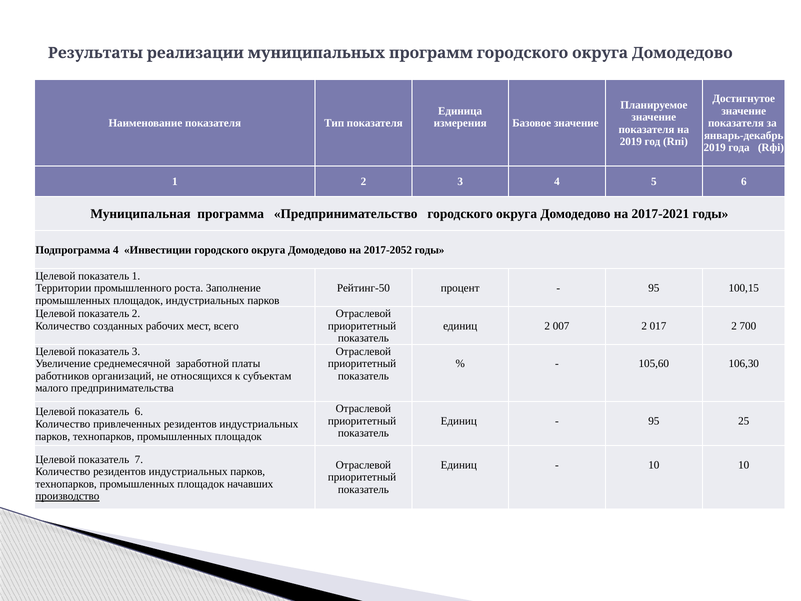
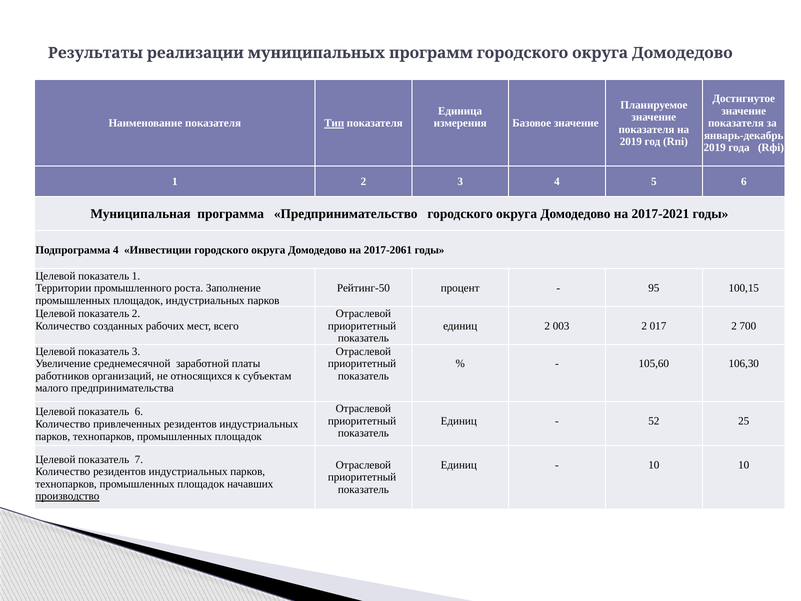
Тип underline: none -> present (334, 123)
2017-2052: 2017-2052 -> 2017-2061 (388, 250)
007: 007 -> 003 (561, 326)
95: 95 -> 52 (654, 421)
